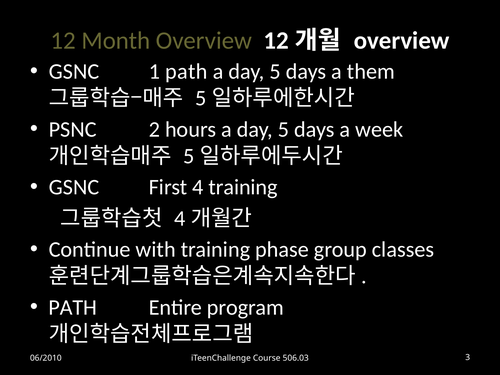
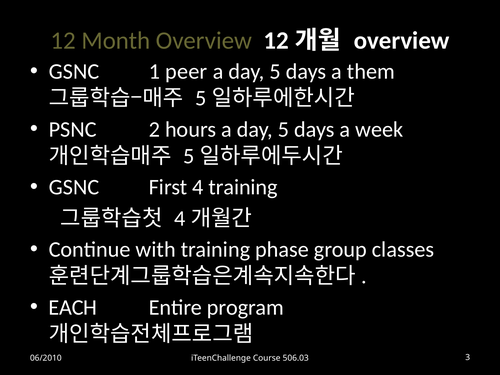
1 path: path -> peer (186, 72)
PATH: PATH -> EACH (73, 307)
